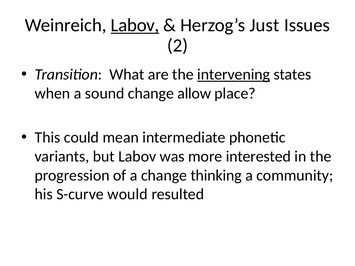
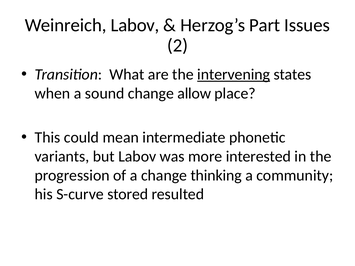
Labov underline: present -> none (135, 25)
Just: Just -> Part (265, 25)
would: would -> stored (128, 194)
